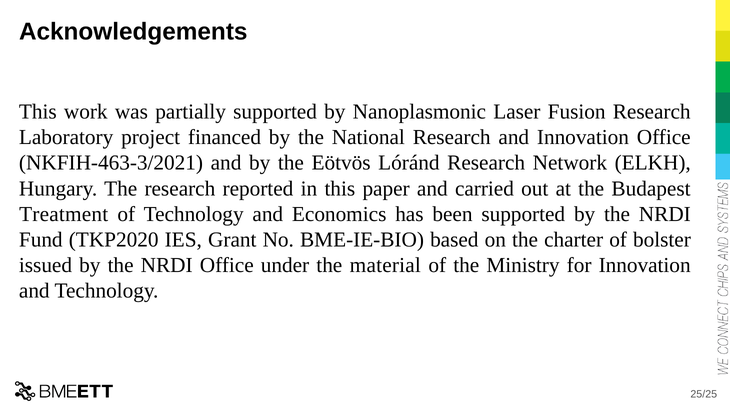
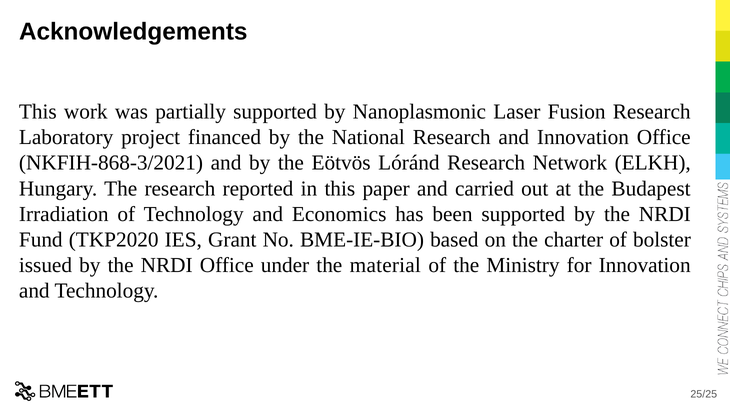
NKFIH-463-3/2021: NKFIH-463-3/2021 -> NKFIH-868-3/2021 (111, 163)
Treatment: Treatment -> Irradiation (64, 214)
